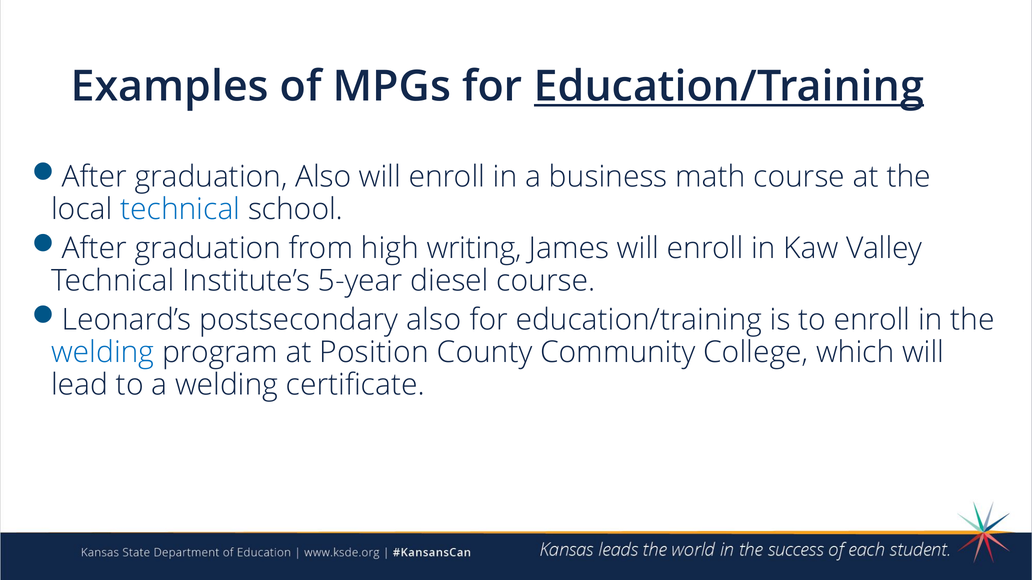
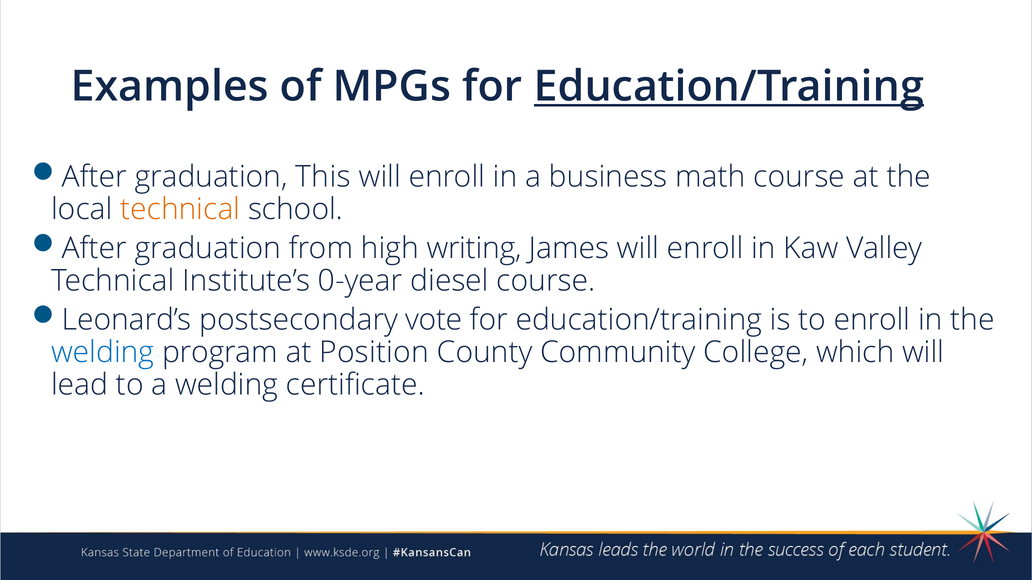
graduation Also: Also -> This (323, 177)
technical colour: blue -> orange (180, 209)
5-year: 5-year -> 0-year (360, 281)
postsecondary also: also -> vote (434, 320)
